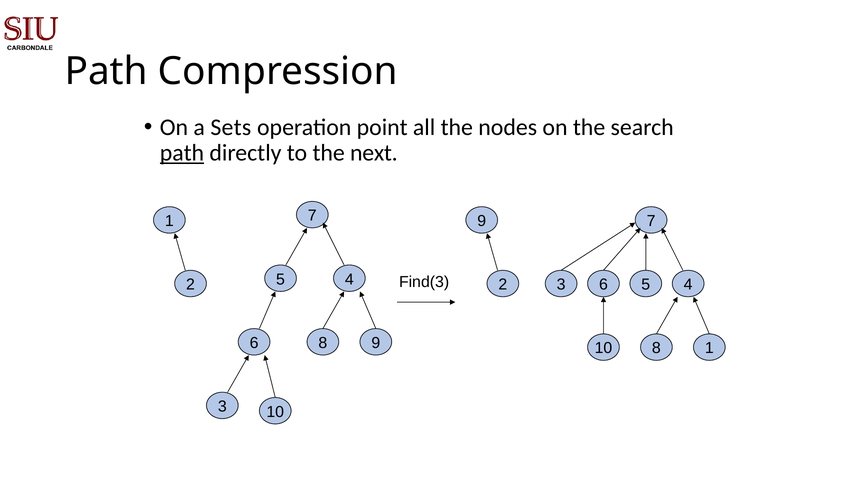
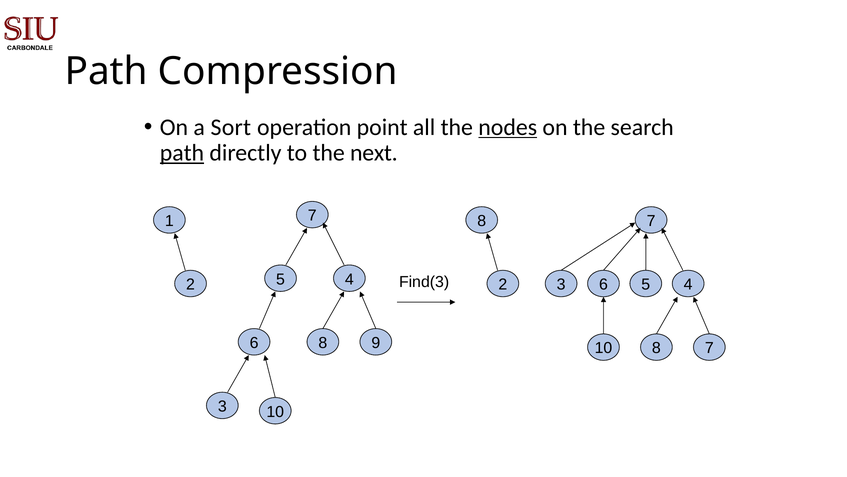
Sets: Sets -> Sort (231, 127)
nodes underline: none -> present (508, 127)
7 9: 9 -> 8 (482, 221)
8 1: 1 -> 7 (709, 348)
